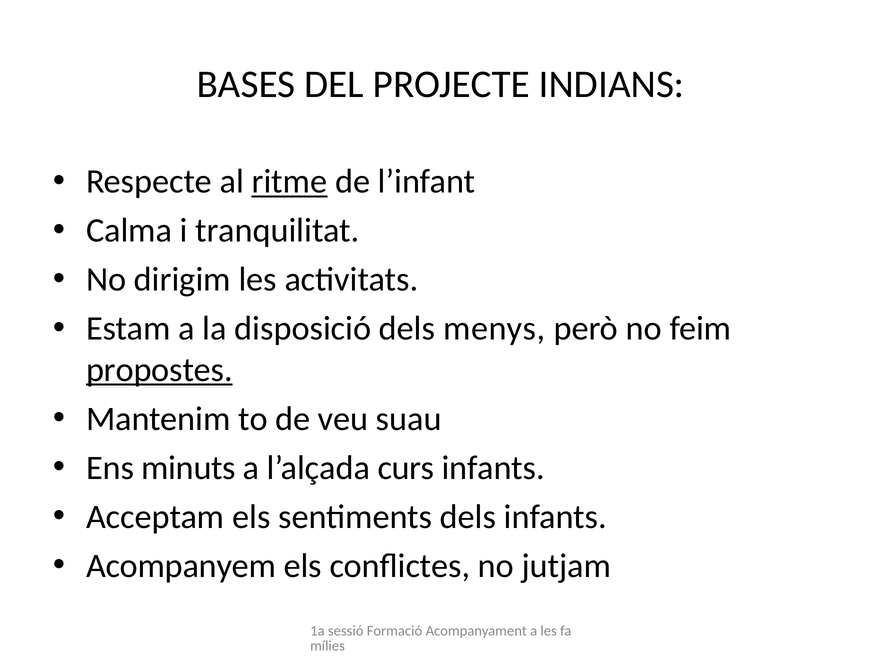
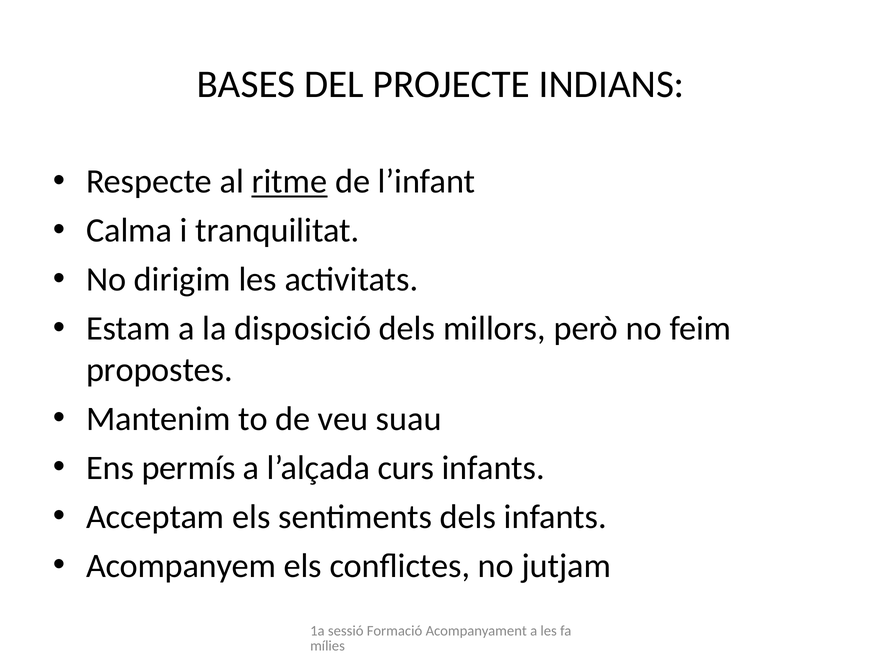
menys: menys -> millors (494, 329)
propostes underline: present -> none (159, 370)
minuts: minuts -> permís (189, 468)
